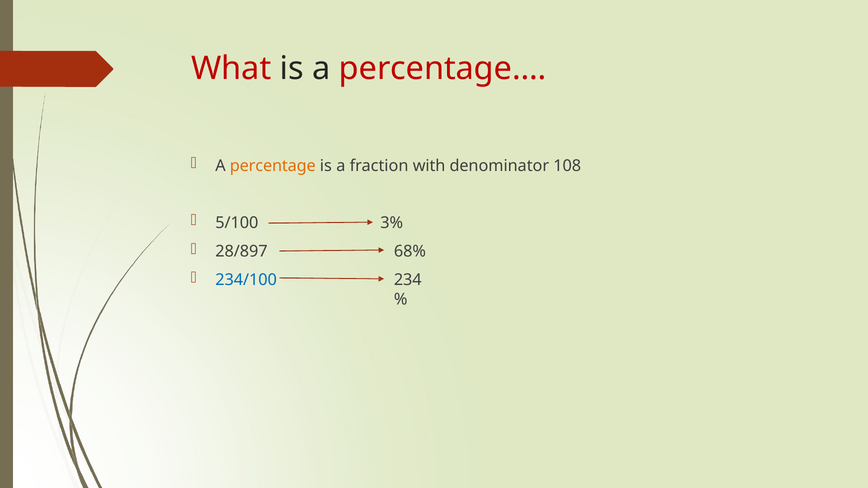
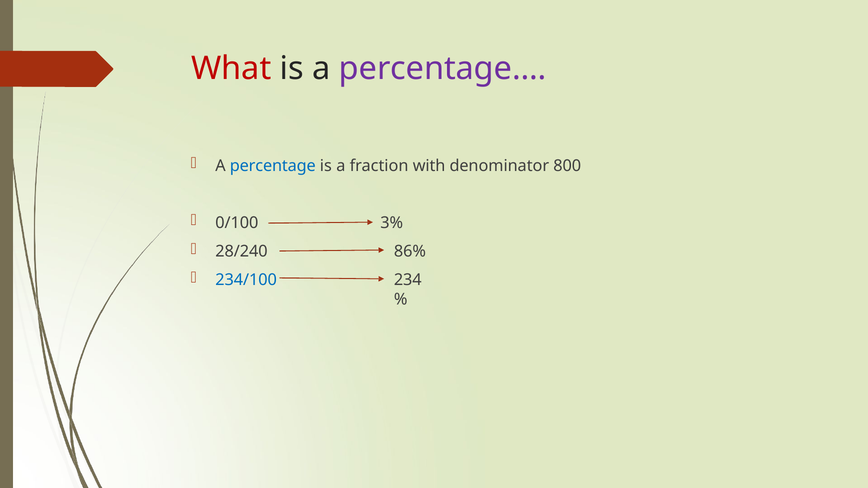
percentage… colour: red -> purple (443, 69)
percentage colour: orange -> blue (273, 166)
108: 108 -> 800 (567, 166)
5/100: 5/100 -> 0/100 (237, 223)
28/897: 28/897 -> 28/240 (241, 251)
68%: 68% -> 86% (410, 251)
